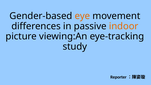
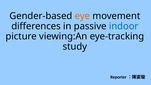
indoor colour: orange -> blue (124, 26)
